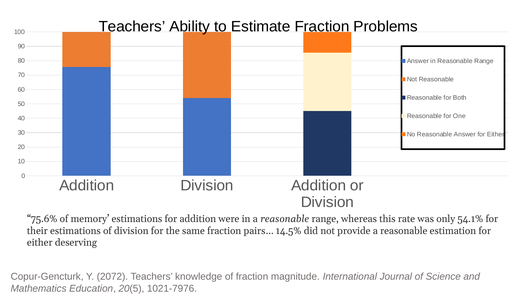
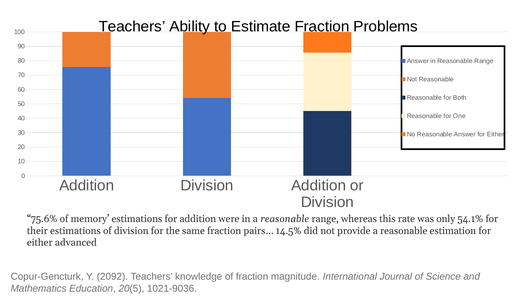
deserving: deserving -> advanced (76, 243)
2072: 2072 -> 2092 (112, 277)
1021-7976: 1021-7976 -> 1021-9036 (172, 288)
